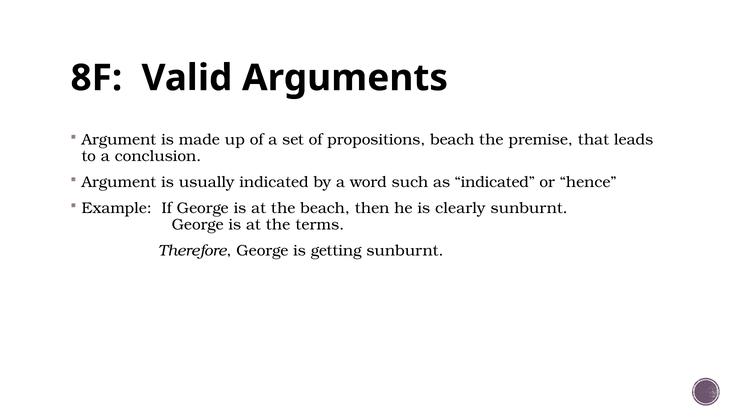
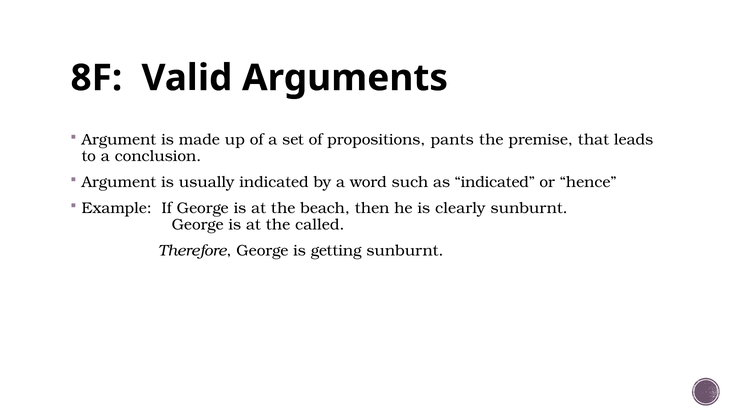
propositions beach: beach -> pants (452, 140)
terms: terms -> called (320, 225)
